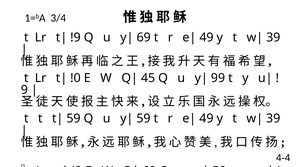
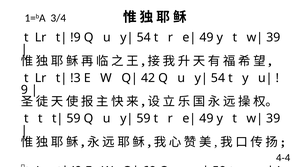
69: 69 -> 54 (144, 37)
!0: !0 -> !3 (76, 78)
45: 45 -> 42 (148, 78)
99: 99 -> 54 (218, 78)
